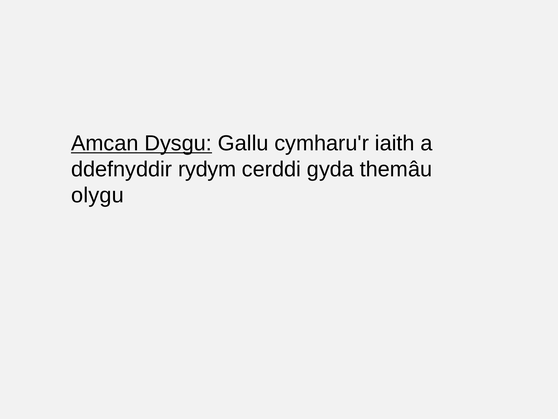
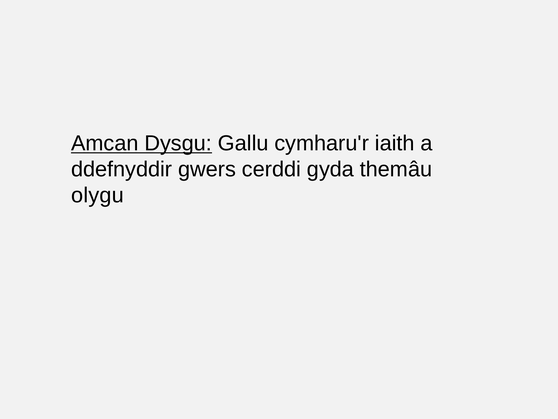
rydym: rydym -> gwers (207, 169)
